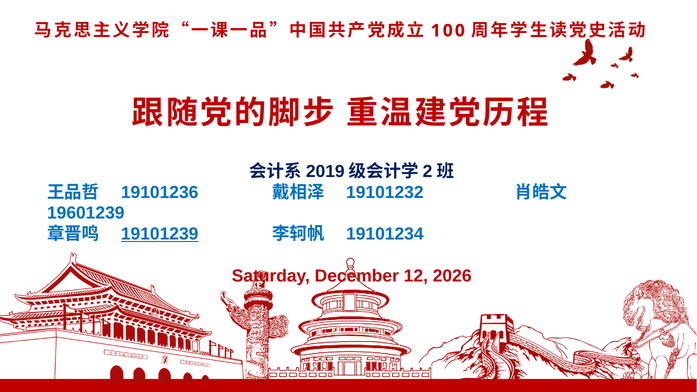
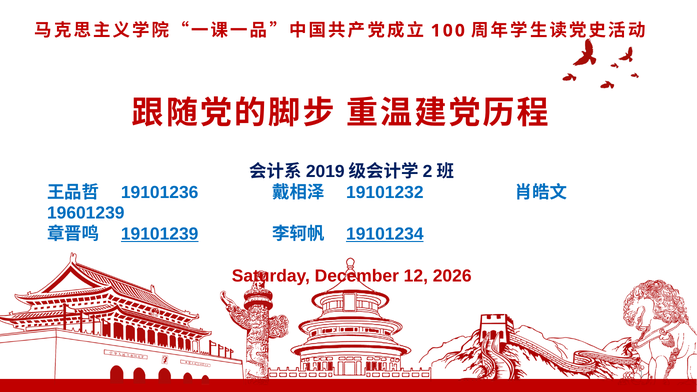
19101234 underline: none -> present (385, 234)
